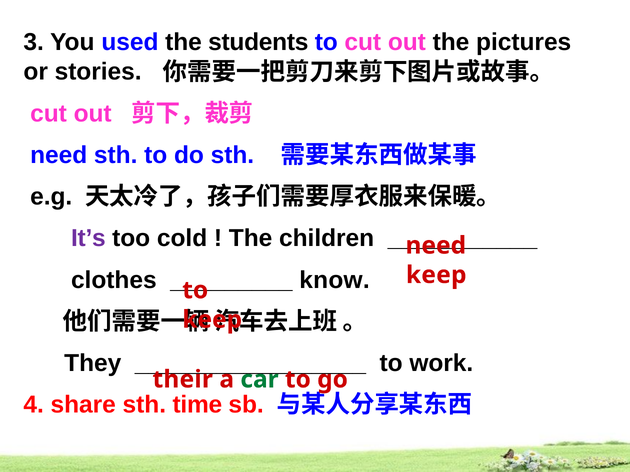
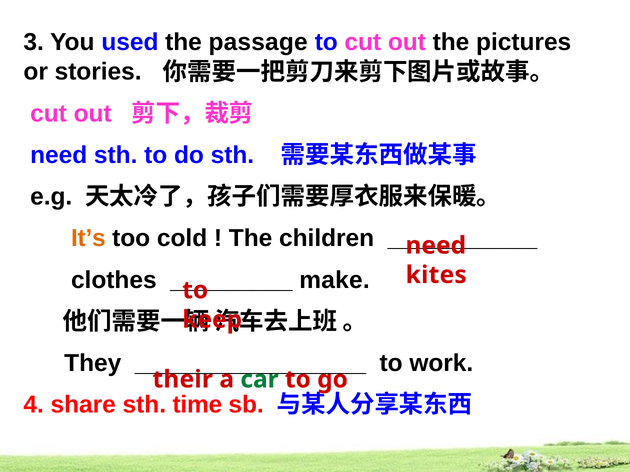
students: students -> passage (258, 42)
It’s colour: purple -> orange (88, 239)
know: know -> make (335, 280)
keep: keep -> kites (436, 275)
